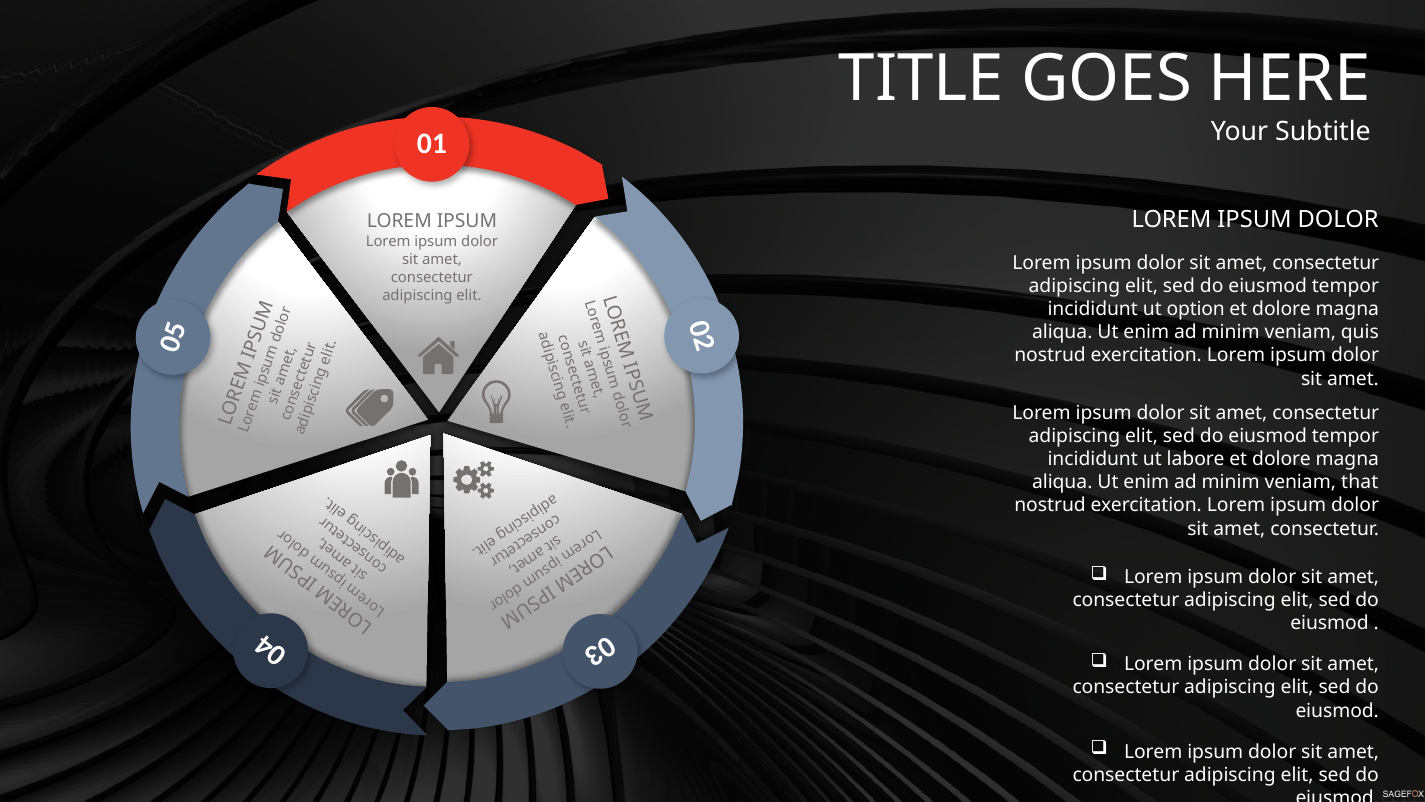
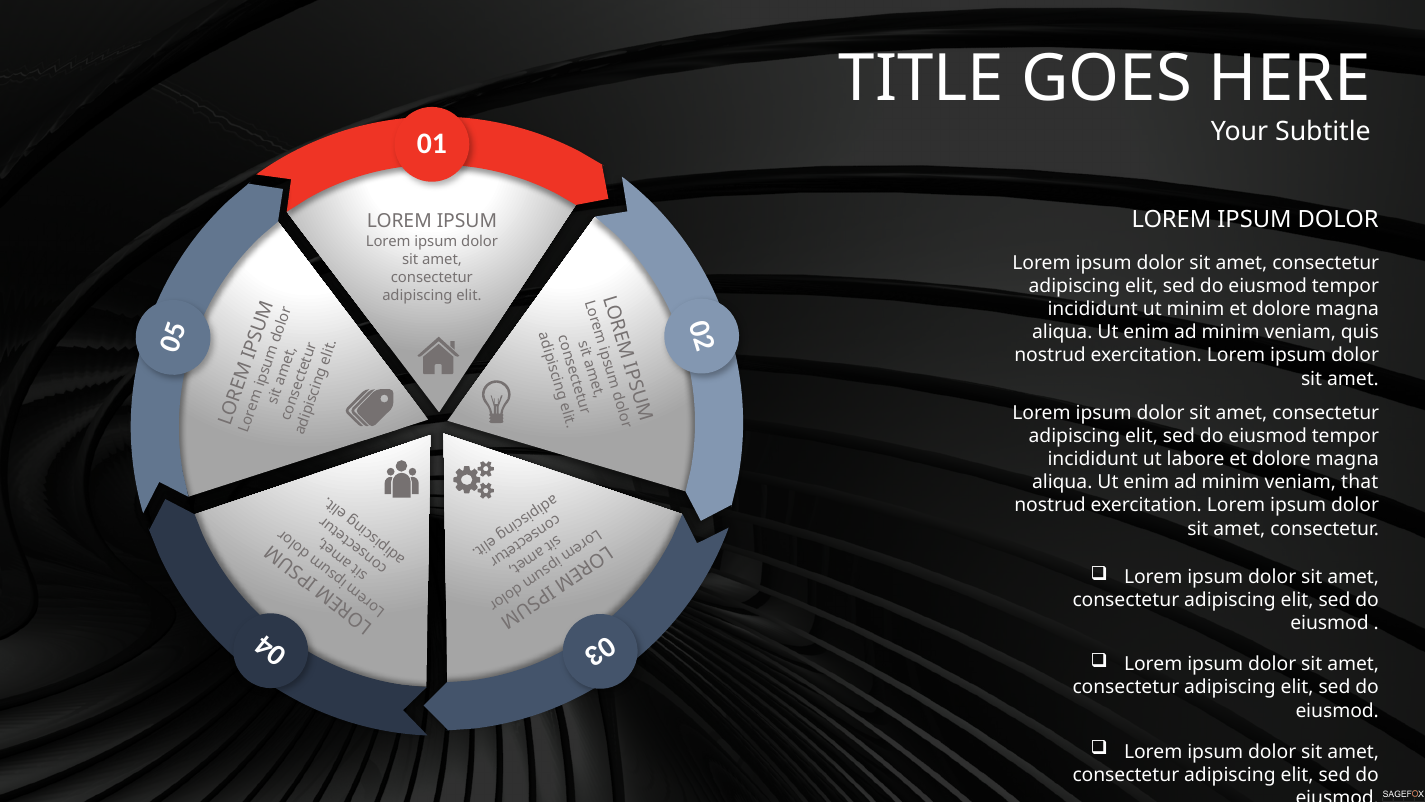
ut option: option -> minim (1196, 309)
